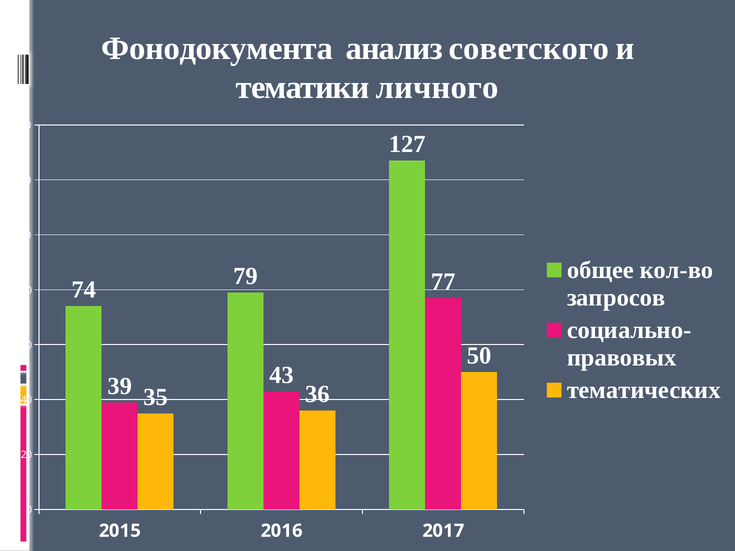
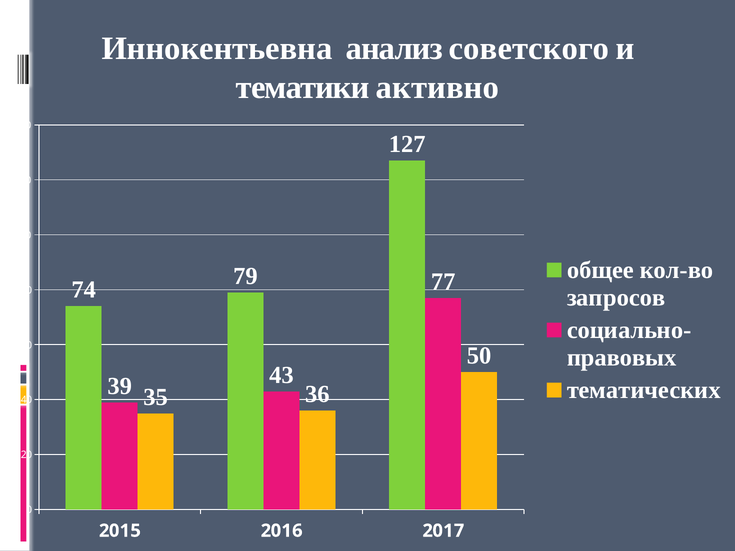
Фонодокумента: Фонодокумента -> Иннокентьевна (217, 48)
личного: личного -> активно (437, 88)
